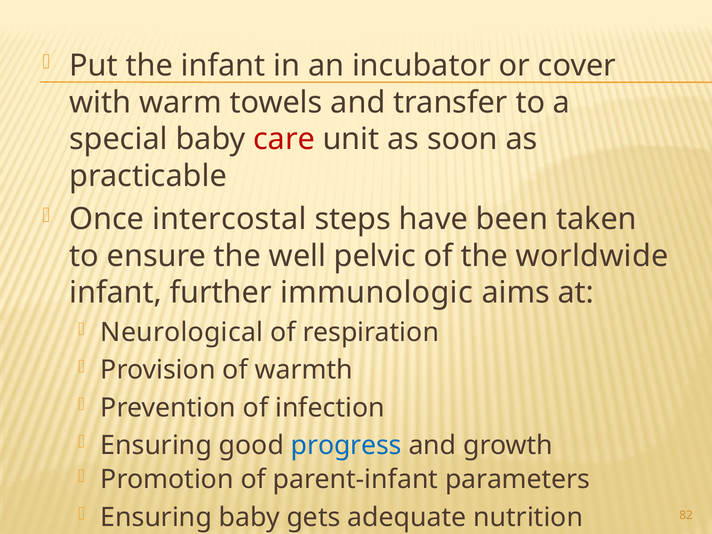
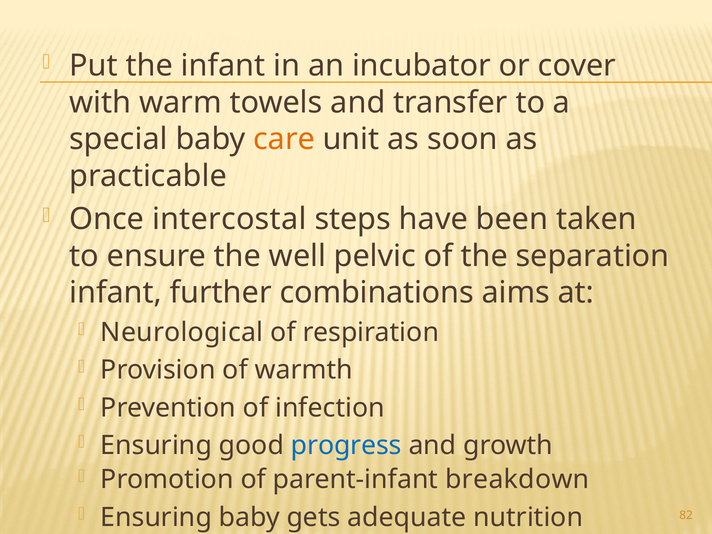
care colour: red -> orange (284, 139)
worldwide: worldwide -> separation (593, 256)
immunologic: immunologic -> combinations (377, 293)
parameters: parameters -> breakdown (517, 479)
